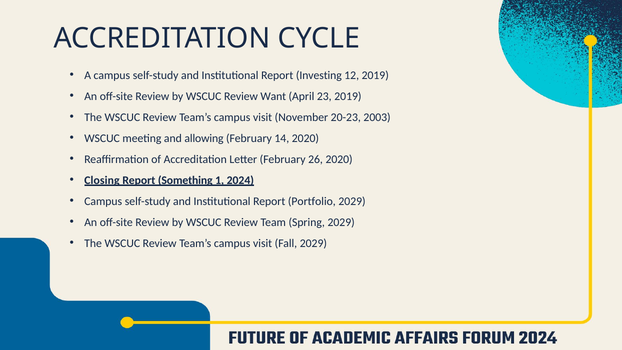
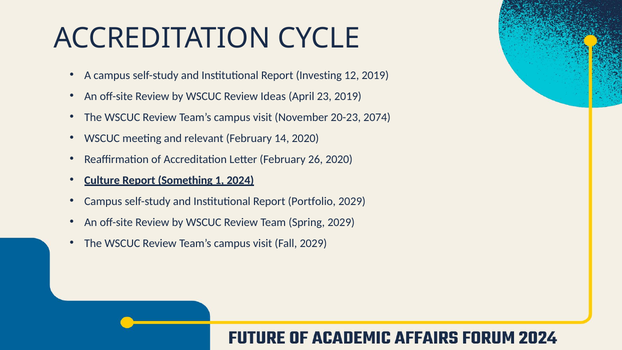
Want: Want -> Ideas (273, 96)
2003: 2003 -> 2074 (377, 117)
allowing: allowing -> relevant (204, 138)
Closing: Closing -> Culture (102, 180)
